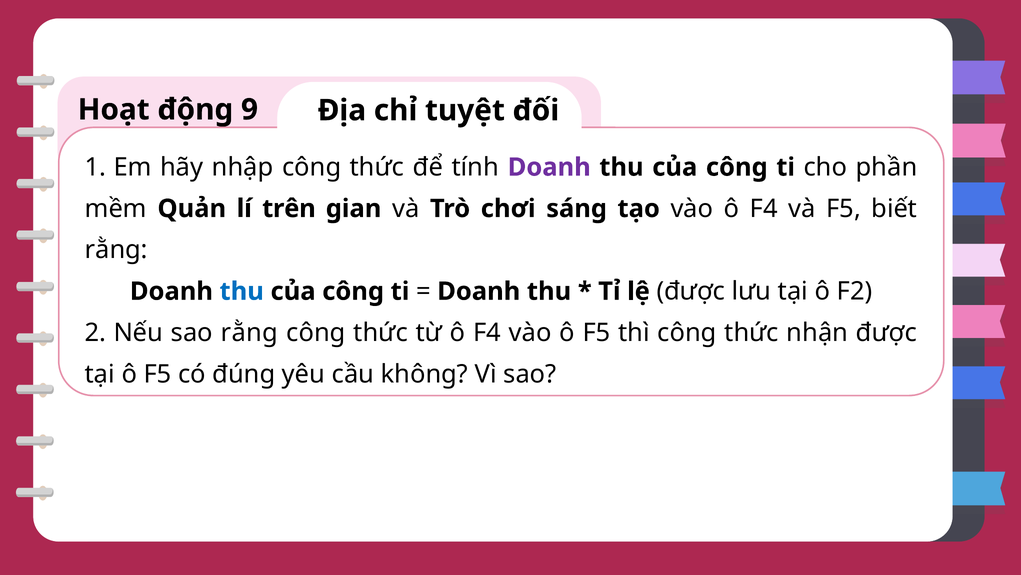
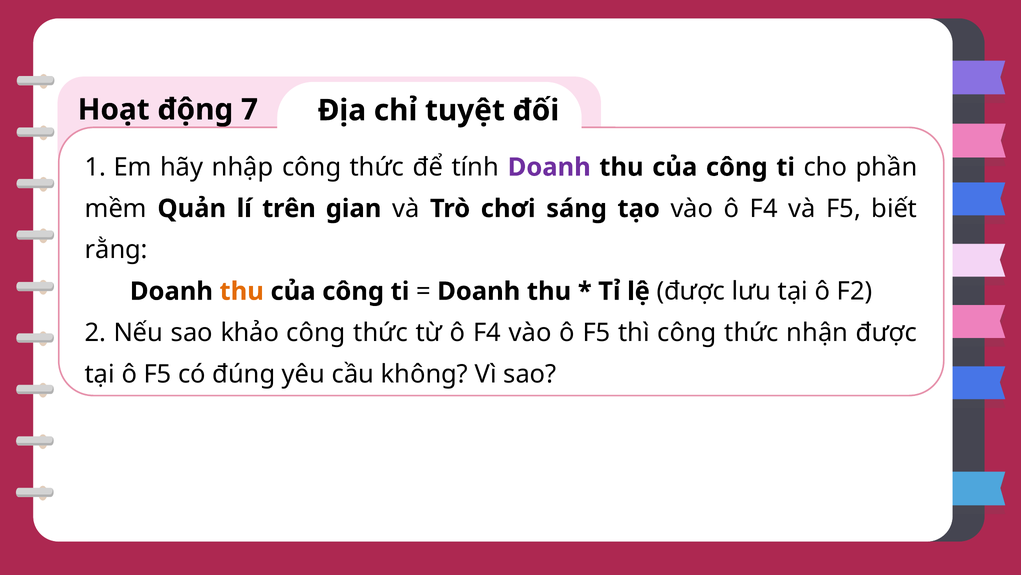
9: 9 -> 7 (249, 109)
thu colour: blue -> orange (242, 291)
sao rằng: rằng -> khảo (250, 332)
